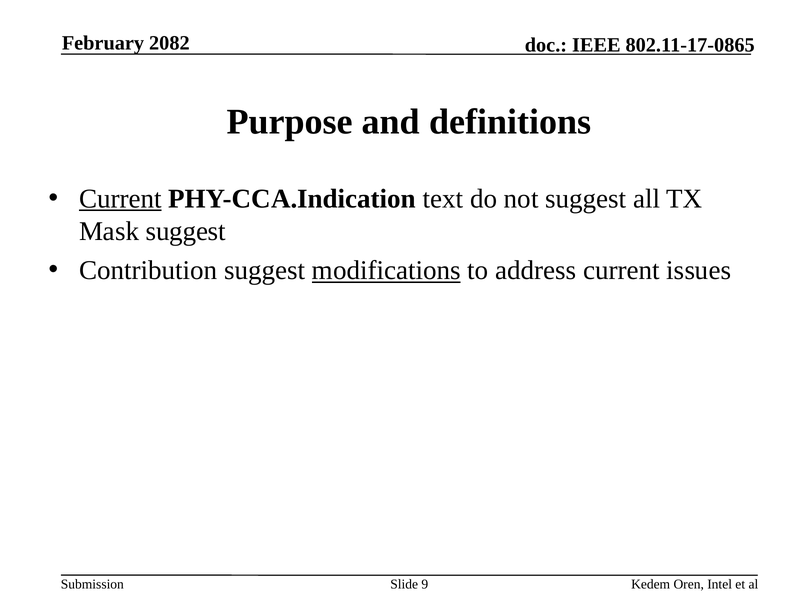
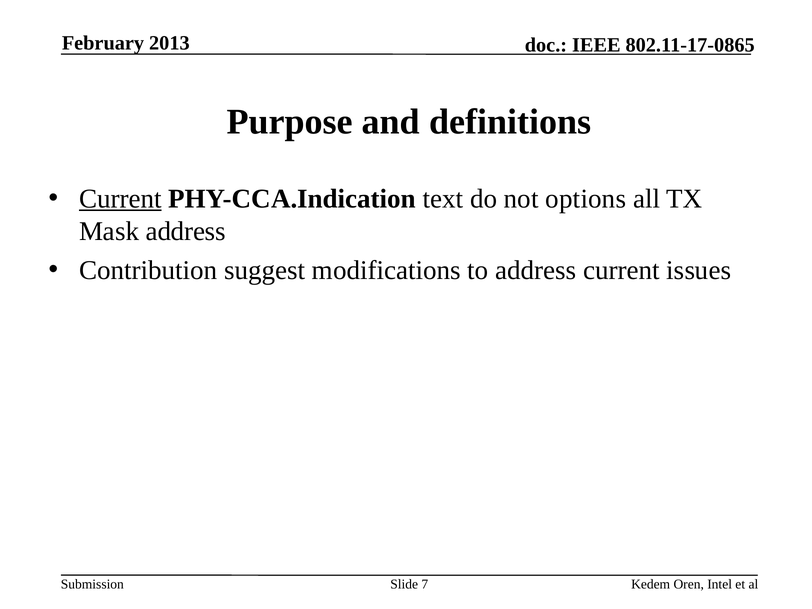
2082: 2082 -> 2013 (169, 43)
not suggest: suggest -> options (586, 199)
Mask suggest: suggest -> address (186, 231)
modifications underline: present -> none (386, 271)
9: 9 -> 7 (425, 584)
